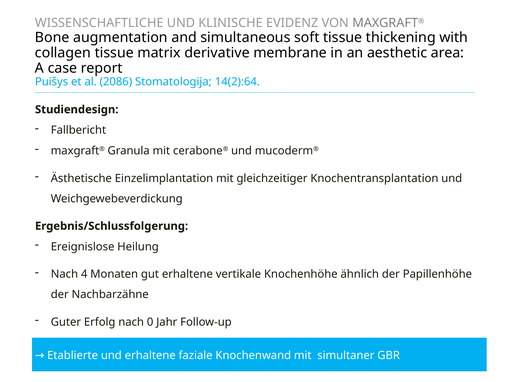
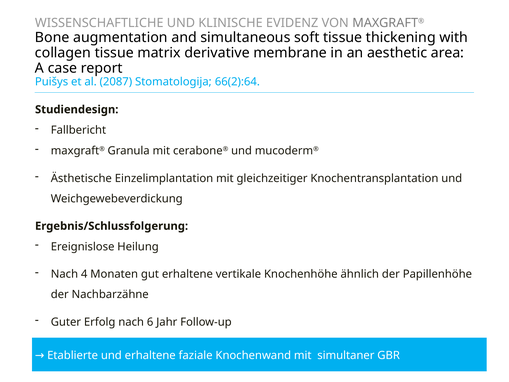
2086: 2086 -> 2087 (116, 82)
14(2):64: 14(2):64 -> 66(2):64 (237, 82)
0: 0 -> 6 (150, 322)
